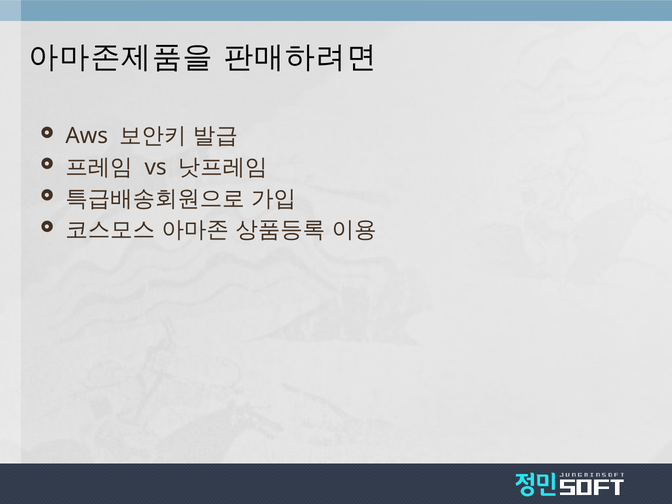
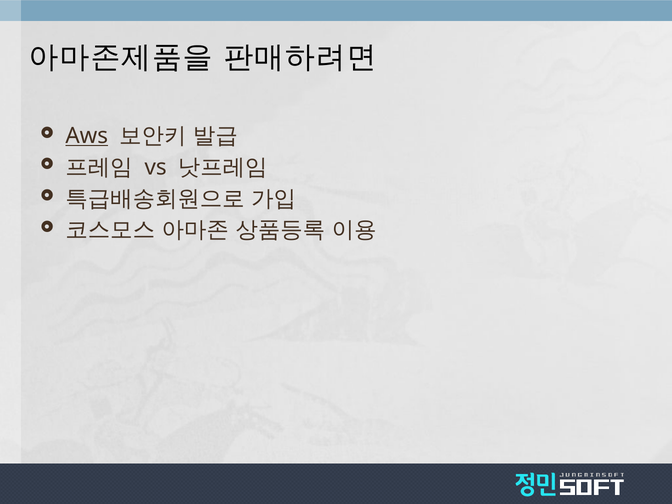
Aws underline: none -> present (87, 136)
